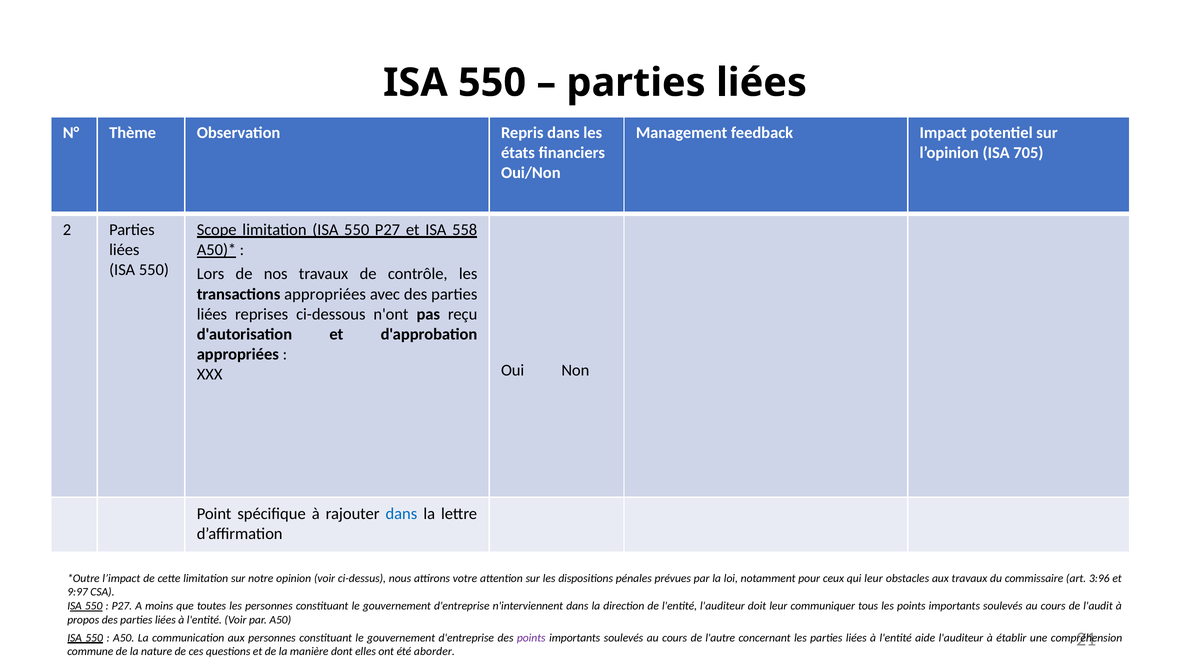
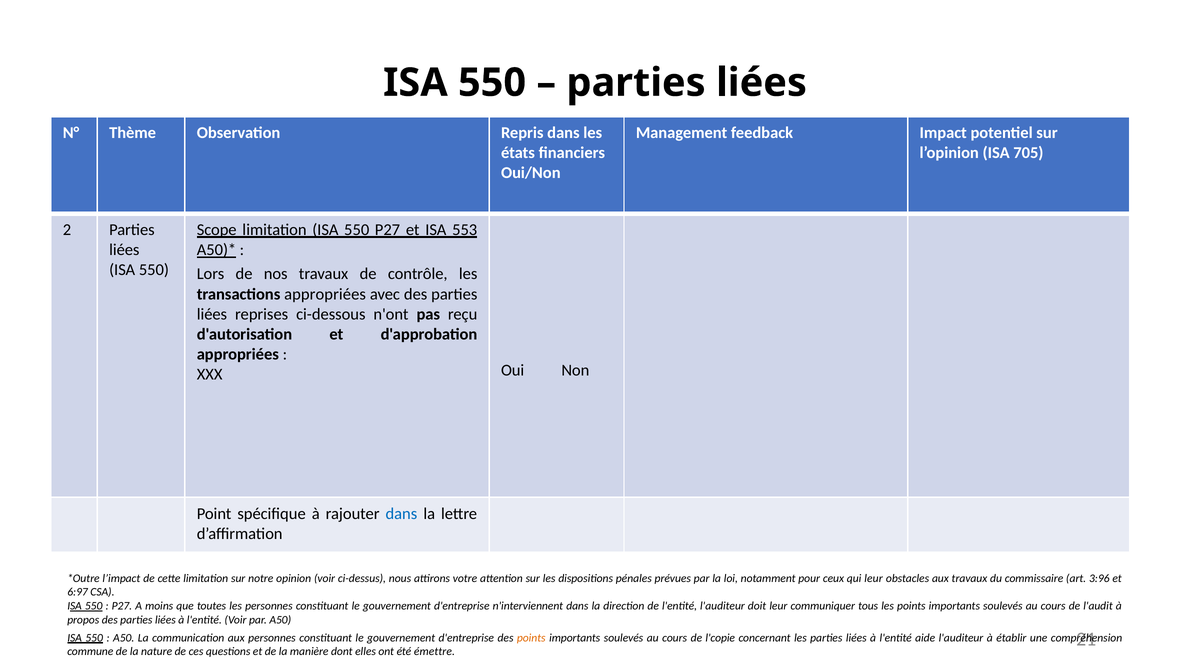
558: 558 -> 553 (465, 230)
9:97: 9:97 -> 6:97 (78, 592)
points colour: purple -> orange (531, 638)
l'autre: l'autre -> l'copie (720, 638)
aborder: aborder -> émettre (434, 652)
